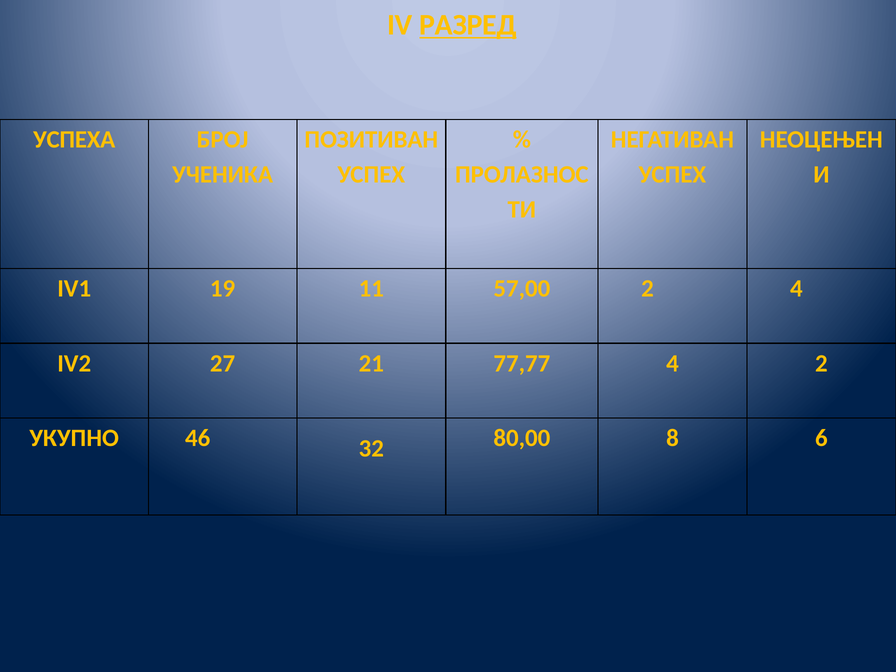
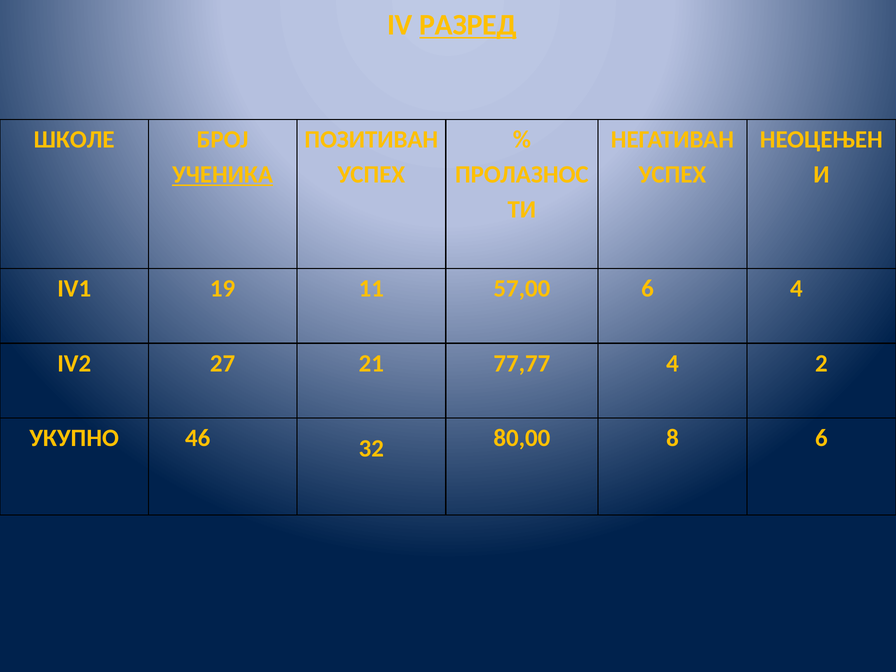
УСПЕХА: УСПЕХА -> ШКОЛЕ (74, 140)
УЧЕНИКА underline: none -> present (223, 175)
57,00 2: 2 -> 6 (647, 289)
